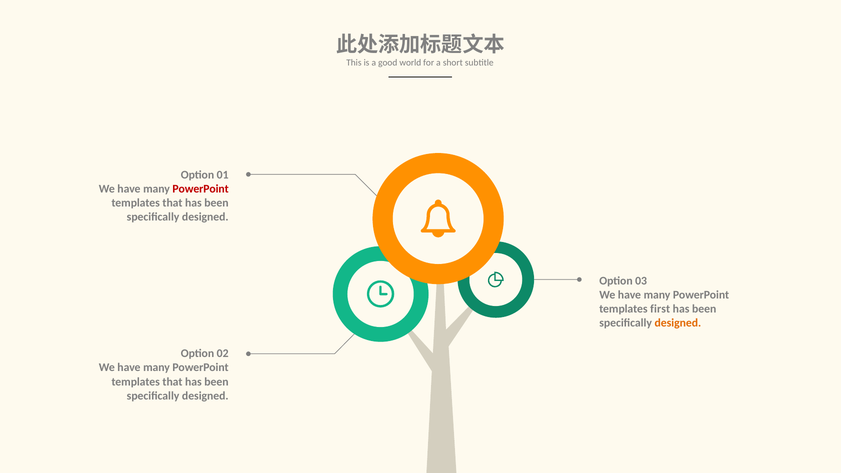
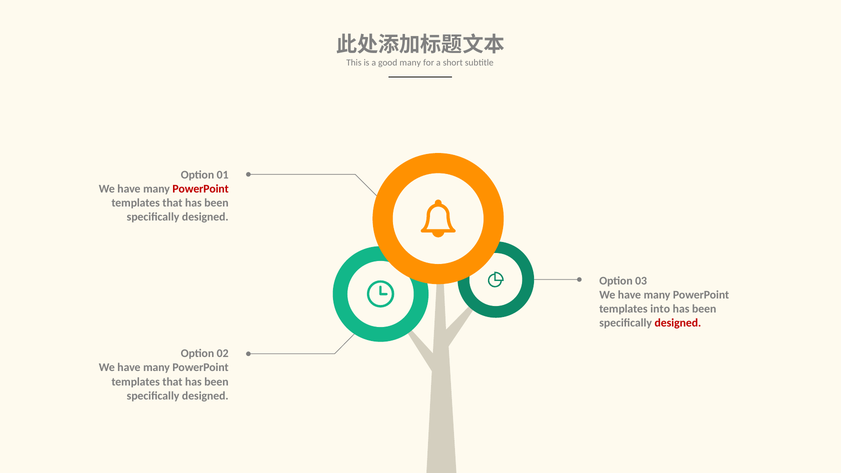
good world: world -> many (410, 63)
first: first -> into (660, 309)
designed colour: orange -> red (678, 323)
